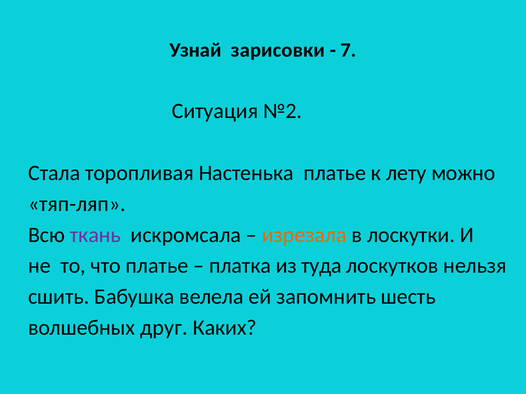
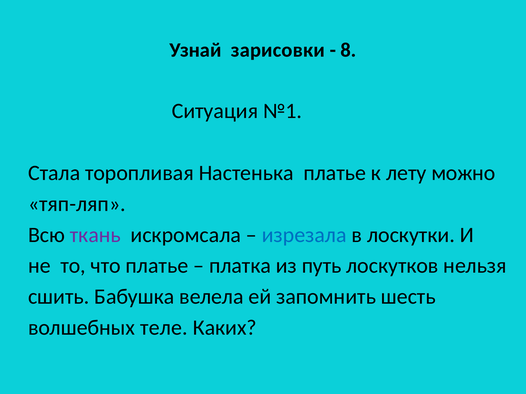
7: 7 -> 8 (349, 50)
№2: №2 -> №1 (283, 111)
изрезала colour: orange -> blue (304, 235)
туда: туда -> путь (322, 266)
друг: друг -> теле (164, 328)
